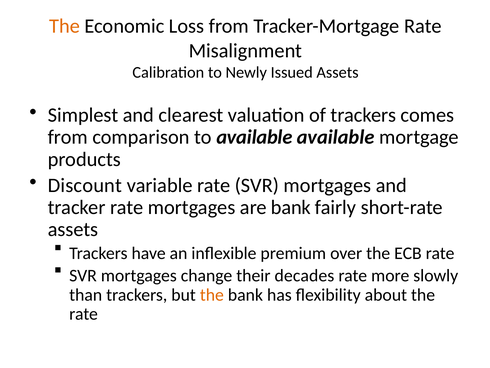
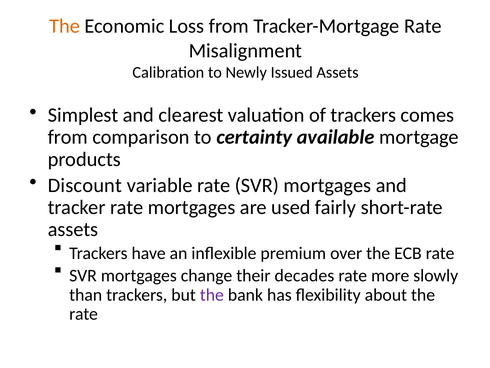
to available: available -> certainty (254, 137)
are bank: bank -> used (291, 207)
the colour: orange -> purple (212, 294)
